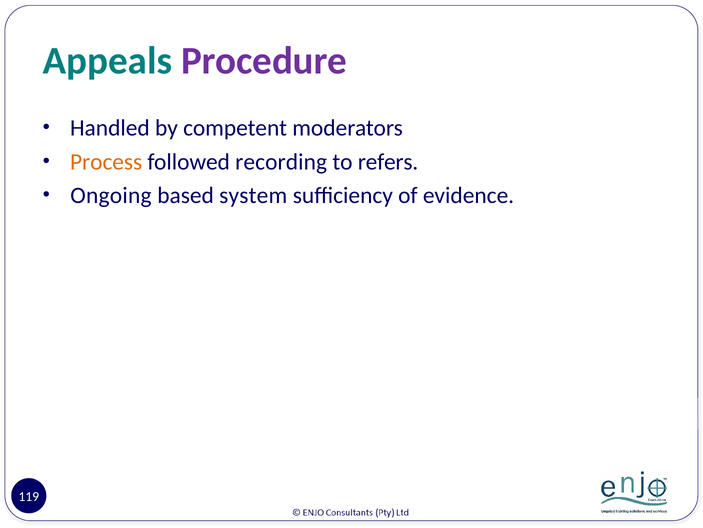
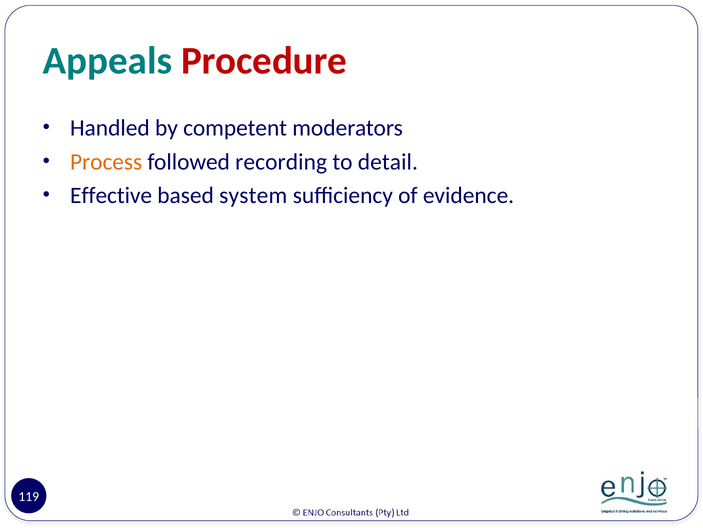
Procedure colour: purple -> red (264, 61)
refers: refers -> detail (388, 162)
Ongoing: Ongoing -> Effective (111, 195)
